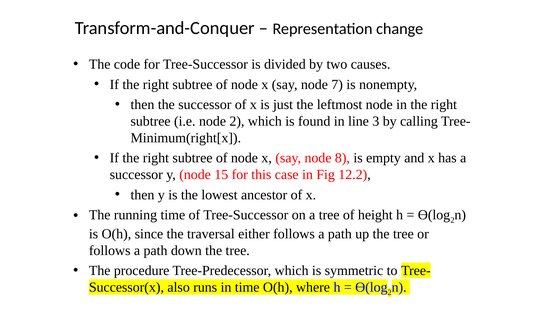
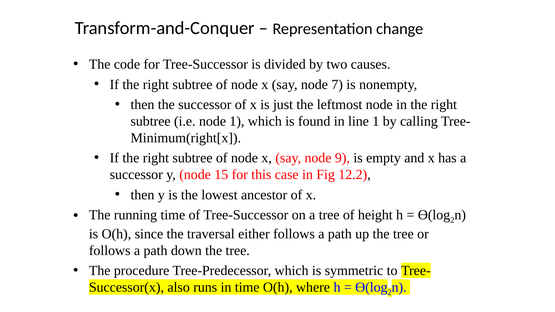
node 2: 2 -> 1 (237, 121)
line 3: 3 -> 1 (376, 121)
8: 8 -> 9 (342, 158)
